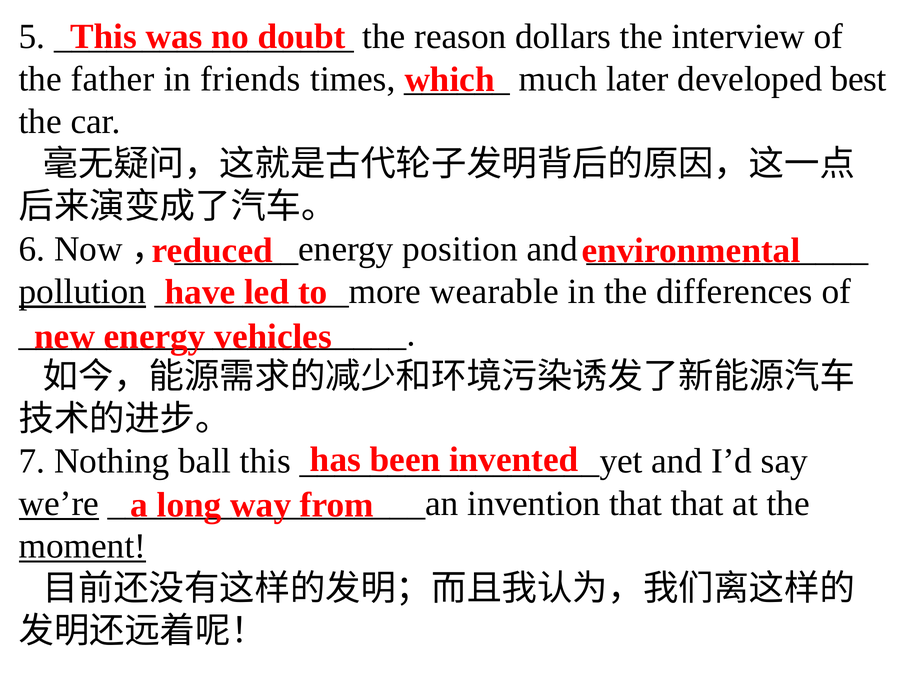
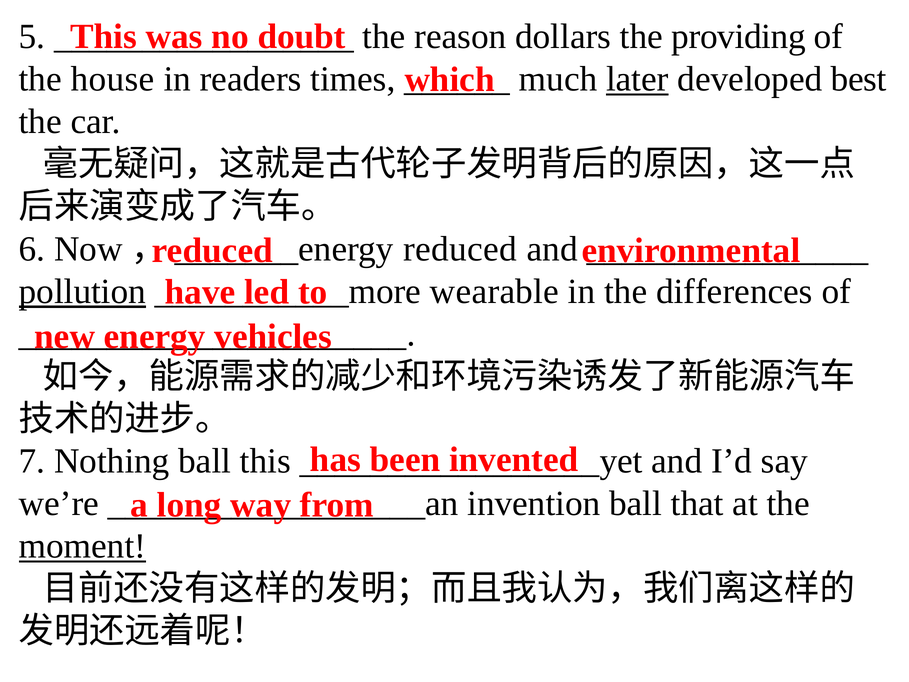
interview: interview -> providing (739, 37)
father: father -> house (112, 79)
friends: friends -> readers (251, 79)
later underline: none -> present (637, 79)
position: position -> reduced (460, 249)
we’re underline: present -> none (59, 504)
invention that: that -> ball (636, 504)
